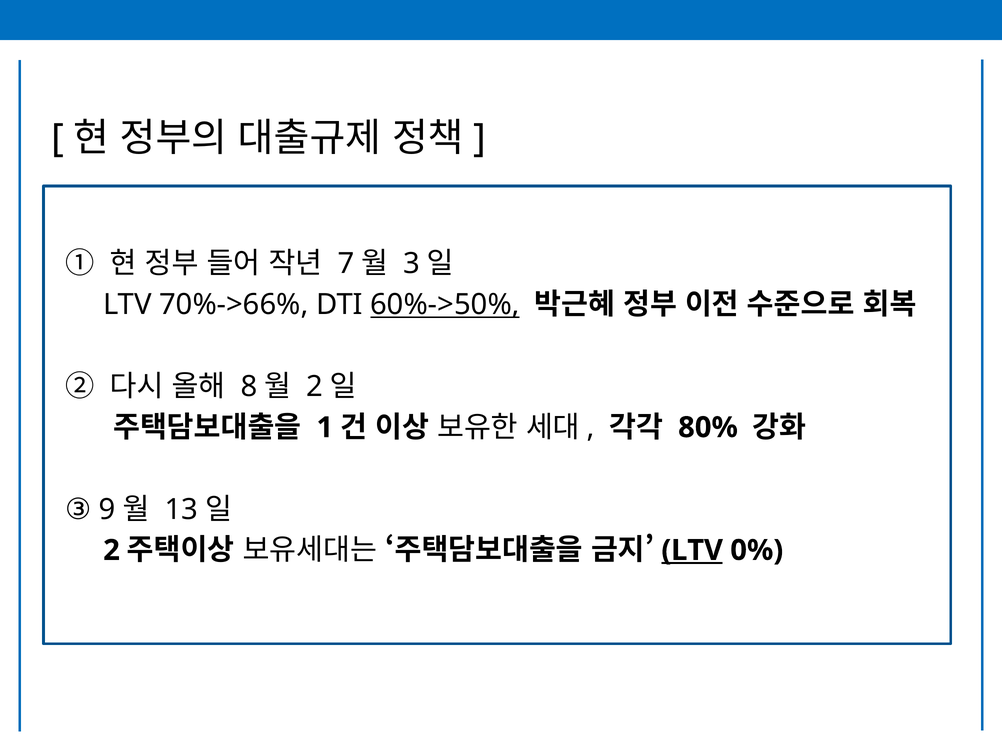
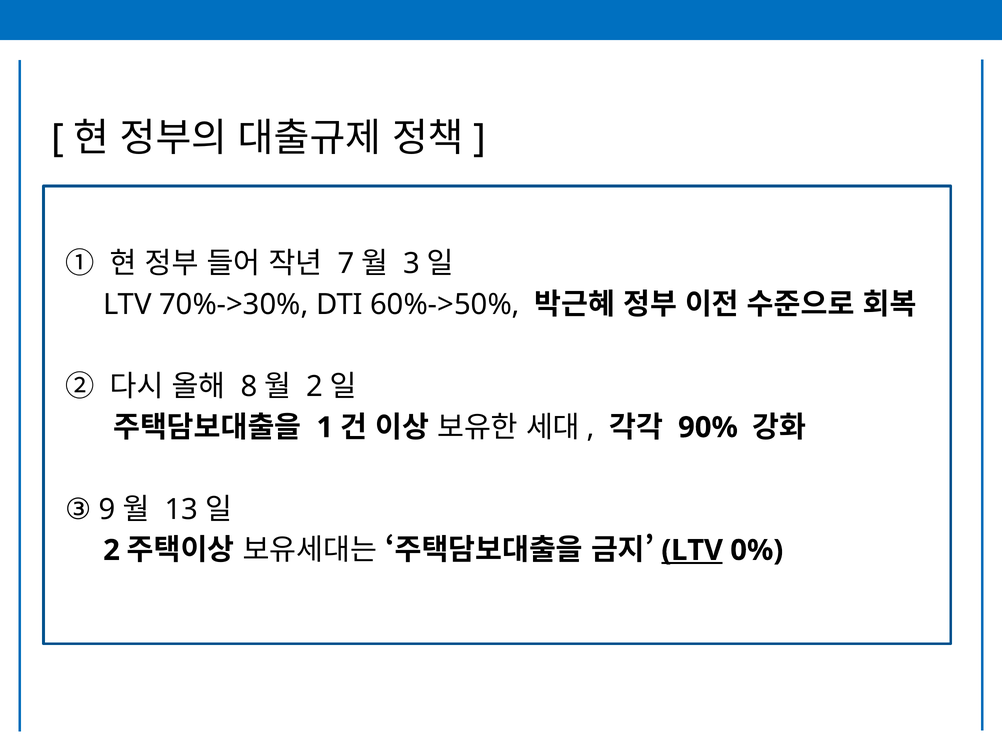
70%->66%: 70%->66% -> 70%->30% (234, 304)
60%->50% underline: present -> none (445, 304)
80%: 80% -> 90% (708, 427)
